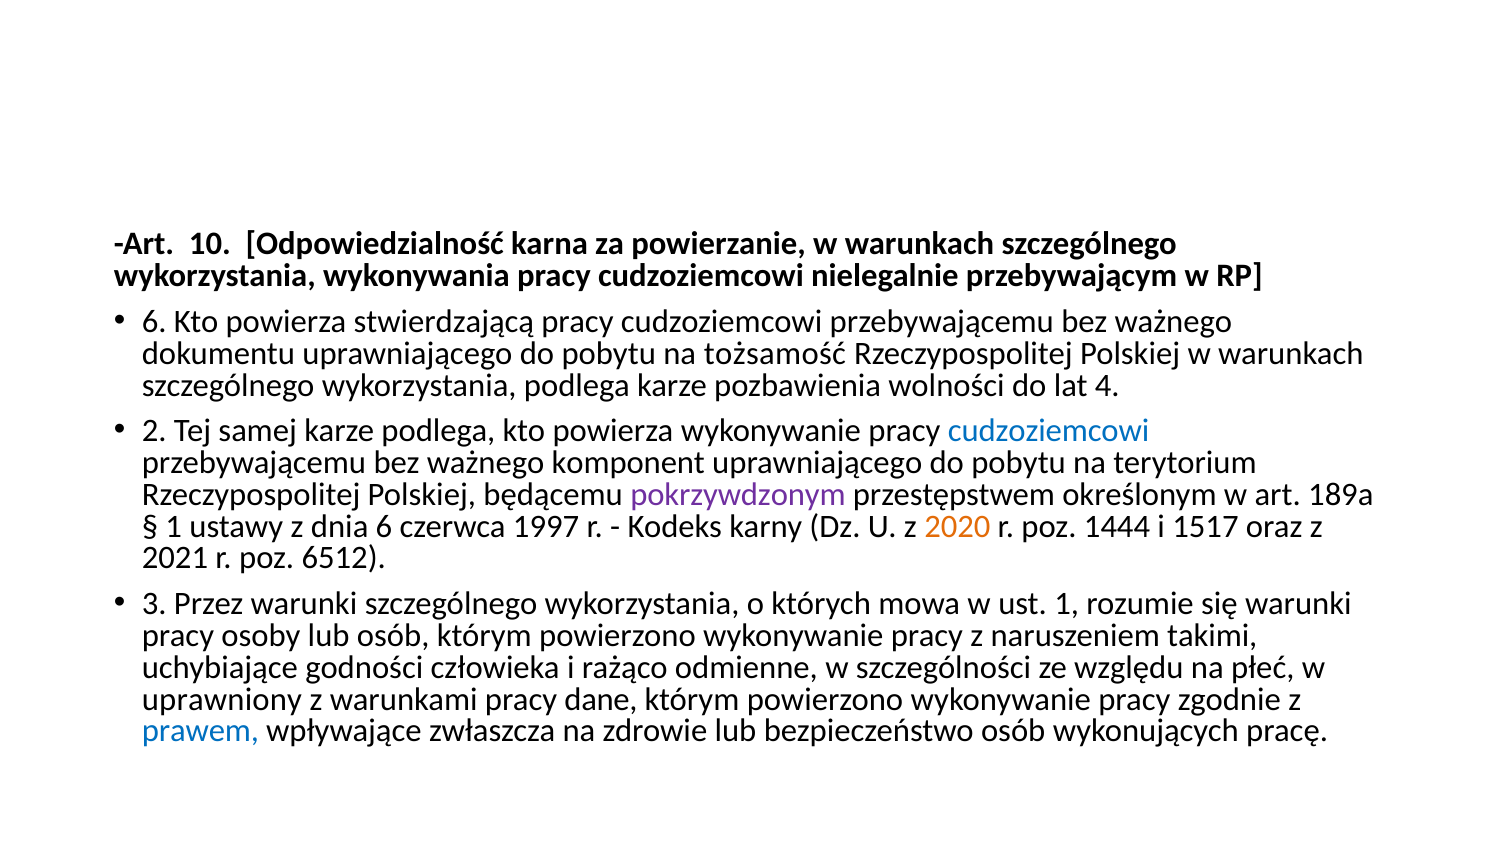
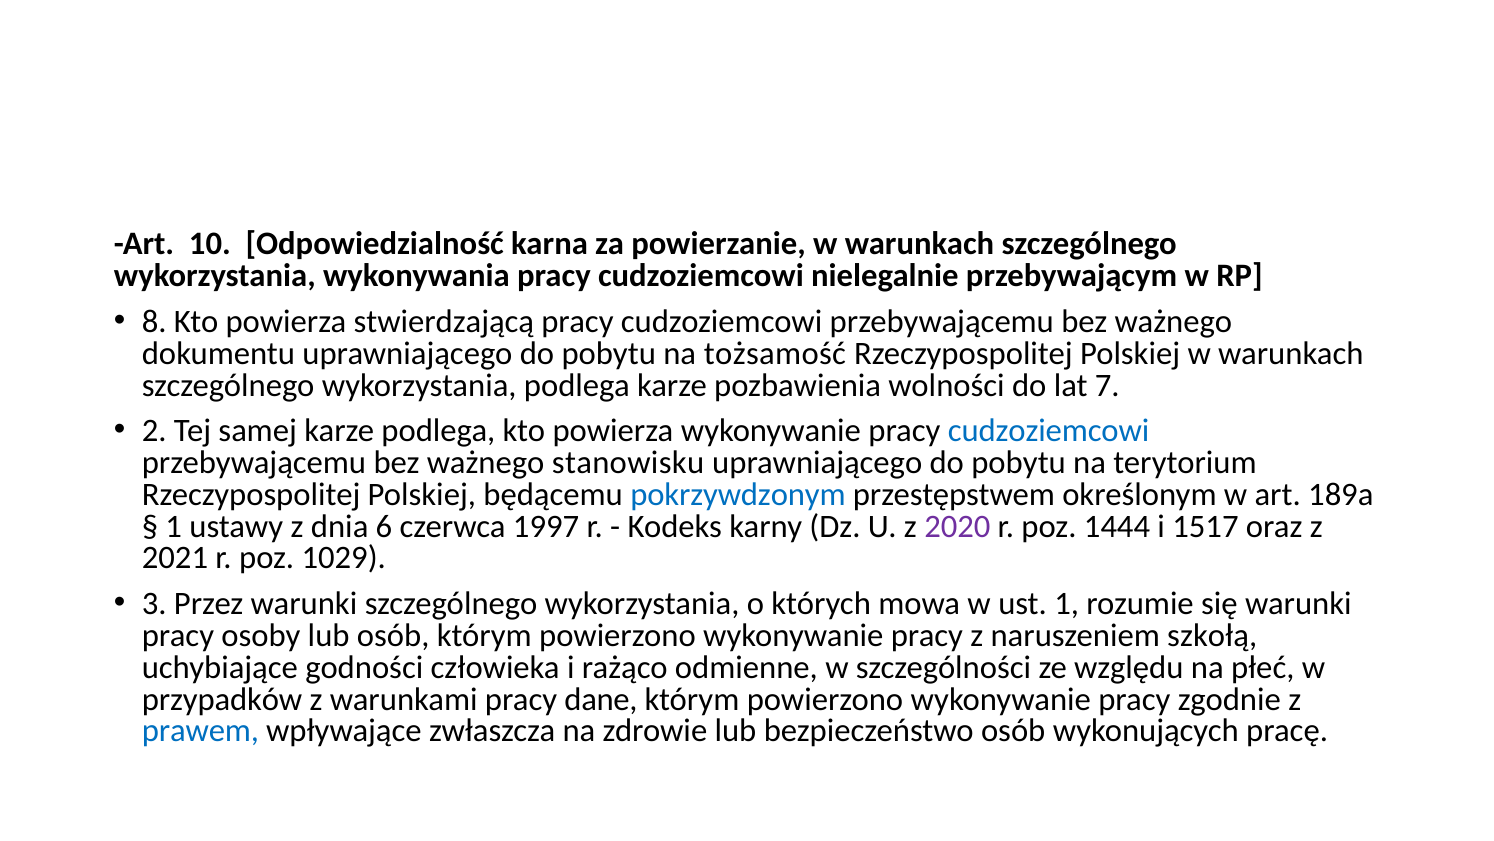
6: 6 -> 8 (154, 321)
4: 4 -> 7 (1107, 385)
komponent: komponent -> stanowisku (628, 462)
pokrzywdzonym colour: purple -> blue (738, 494)
2020 colour: orange -> purple (957, 526)
6512: 6512 -> 1029 (344, 558)
takimi: takimi -> szkołą (1212, 635)
uprawniony: uprawniony -> przypadków (222, 699)
